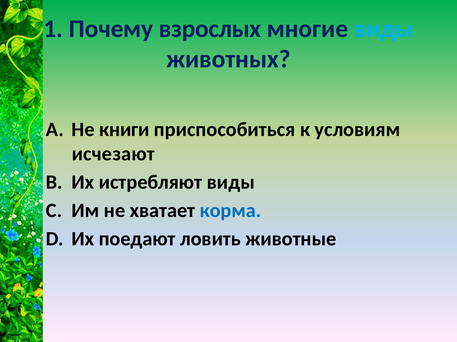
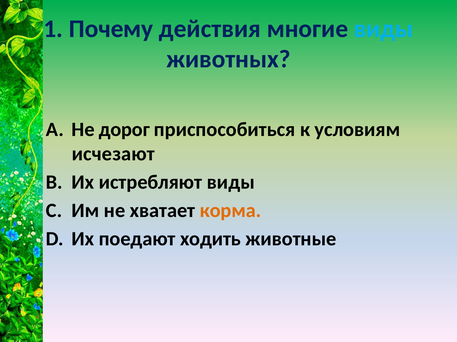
взрослых: взрослых -> действия (210, 29)
книги: книги -> дорог (124, 130)
корма colour: blue -> orange (231, 211)
ловить: ловить -> ходить (211, 239)
